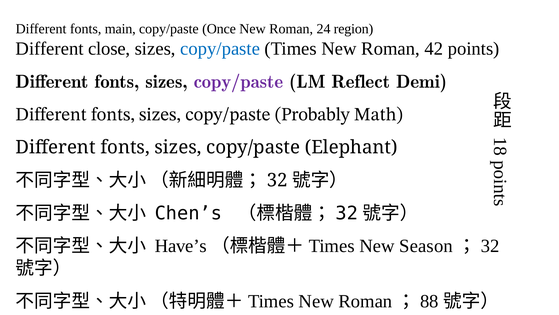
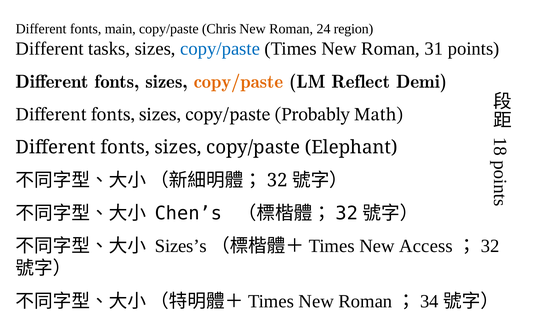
Once: Once -> Chris (219, 29)
close: close -> tasks (109, 49)
42: 42 -> 31 (434, 49)
copy/paste colour: purple -> orange (238, 81)
Have’s: Have’s -> Sizes’s (181, 246)
Season: Season -> Access (426, 246)
88: 88 -> 34 (429, 301)
